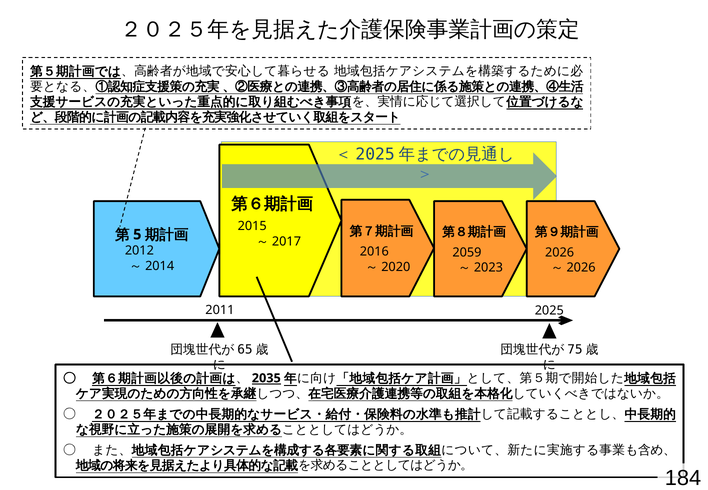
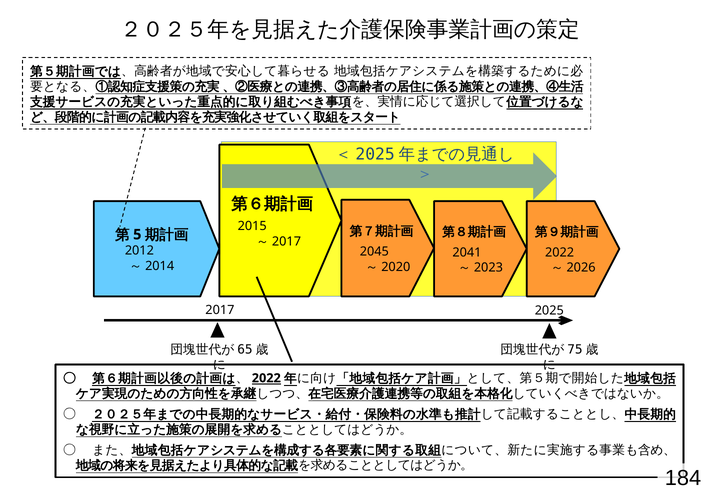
2016: 2016 -> 2045 (374, 252)
2059: 2059 -> 2041 (467, 252)
2026: 2026 -> 2022 (560, 252)
2011: 2011 -> 2017 (220, 310)
2035: 2035 -> 2022 (266, 378)
